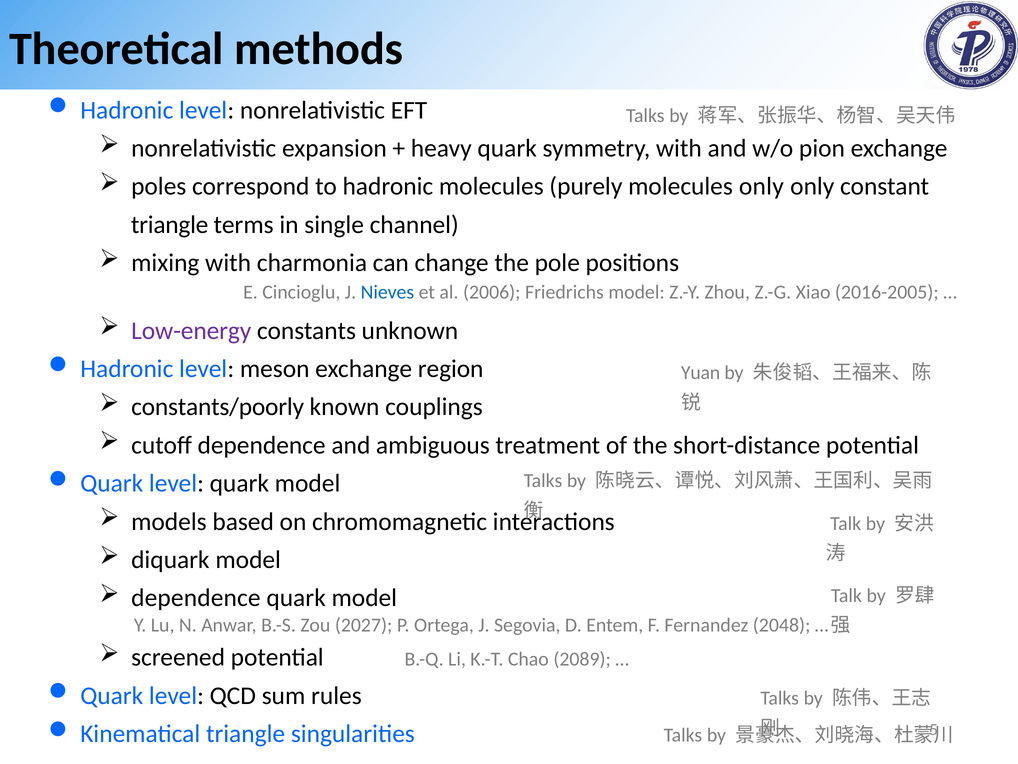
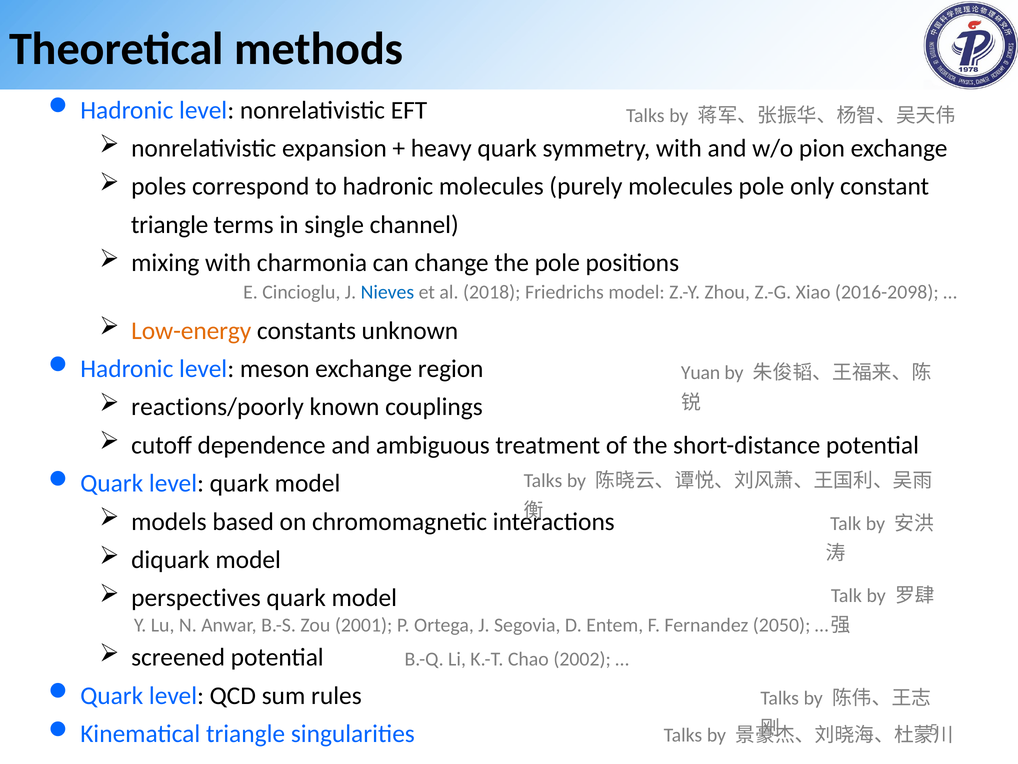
molecules only: only -> pole (761, 186)
2006: 2006 -> 2018 (492, 292)
2016-2005: 2016-2005 -> 2016-2098 (887, 292)
Low-energy colour: purple -> orange (191, 331)
constants/poorly: constants/poorly -> reactions/poorly (217, 407)
dependence: dependence -> perspectives (196, 598)
2027: 2027 -> 2001 (364, 625)
2048: 2048 -> 2050 (782, 625)
2089: 2089 -> 2002 (582, 659)
